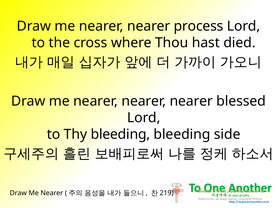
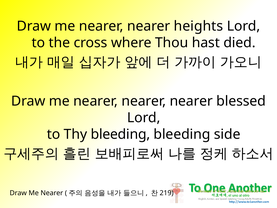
process: process -> heights (198, 26)
